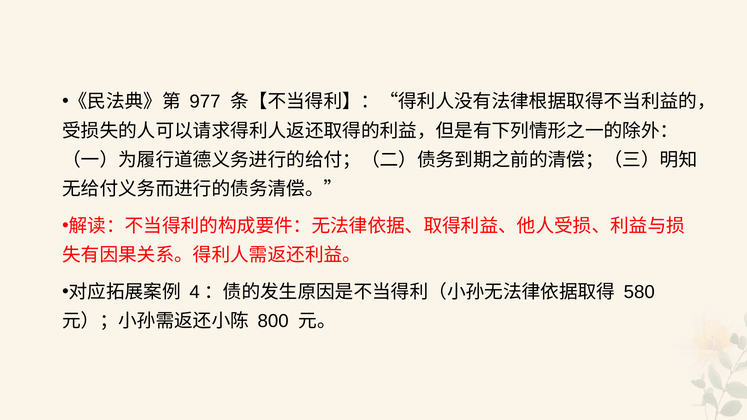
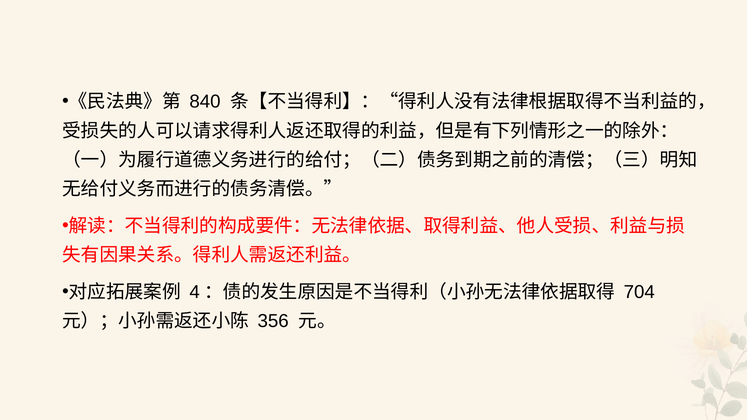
977: 977 -> 840 (205, 102)
580: 580 -> 704 (639, 292)
800: 800 -> 356 (273, 321)
